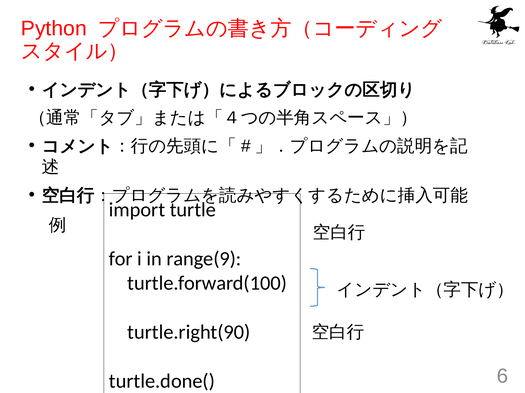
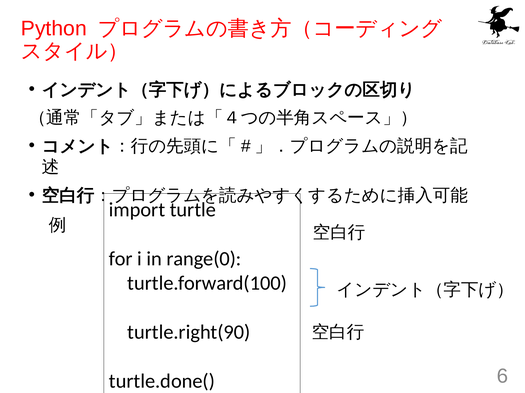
range(9: range(9 -> range(0 (204, 259)
